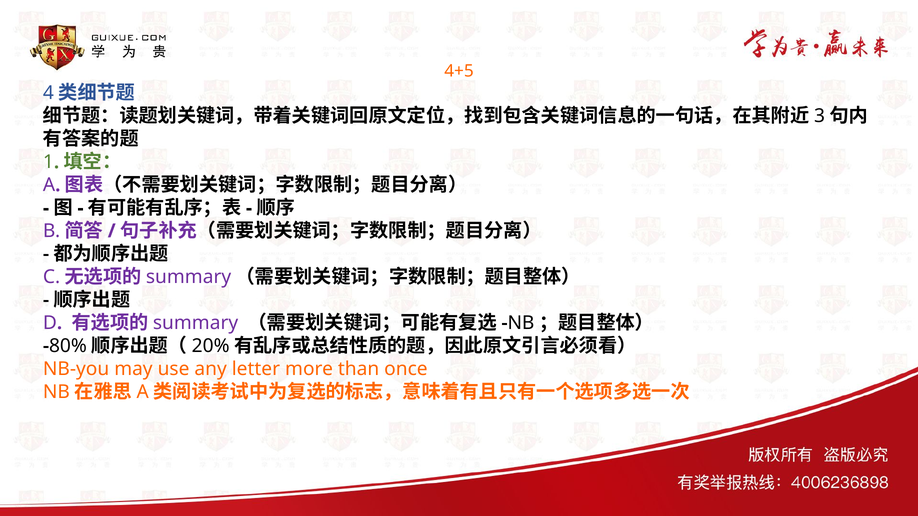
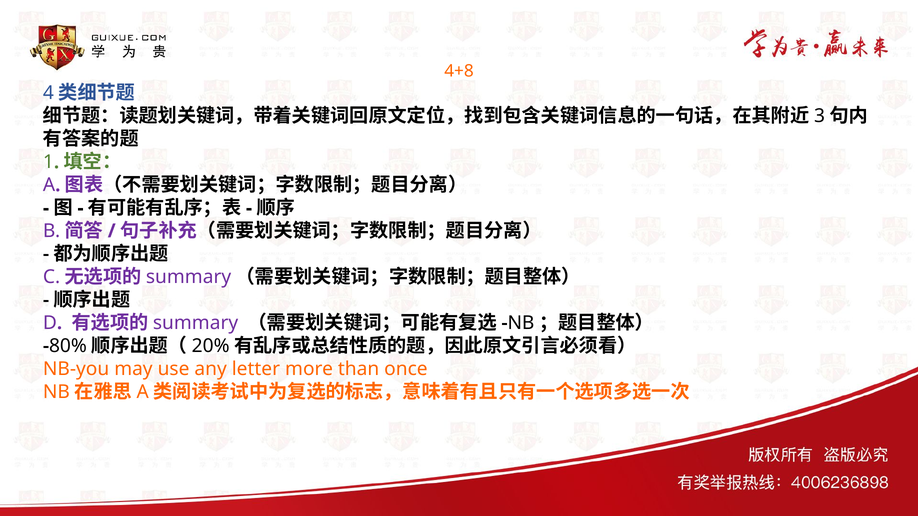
4+5: 4+5 -> 4+8 (459, 71)
